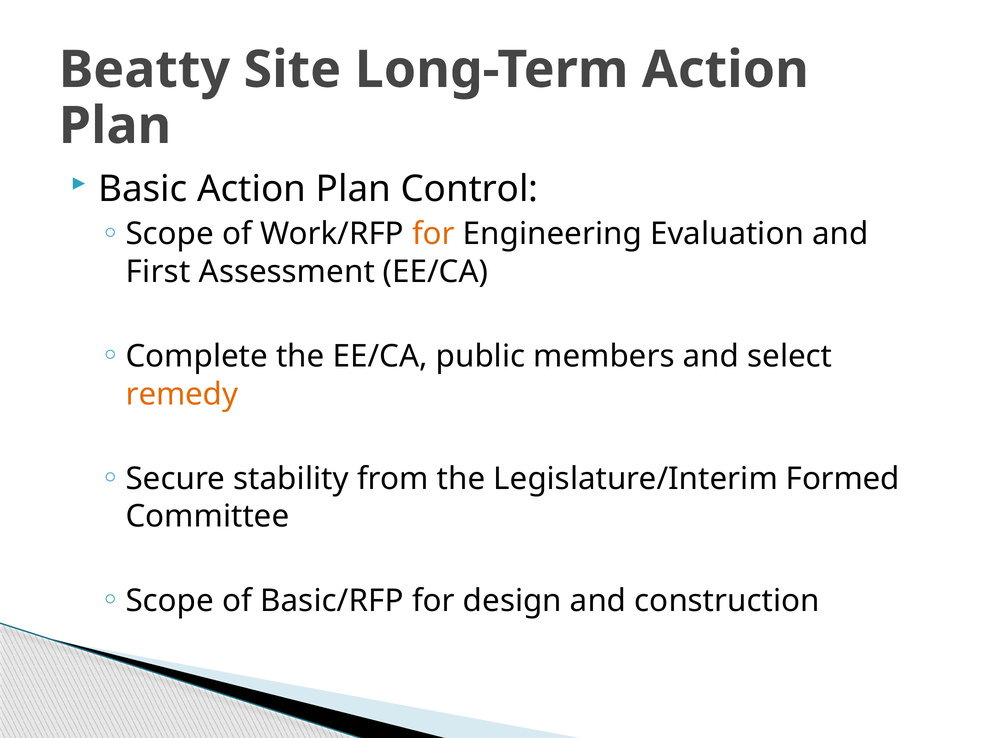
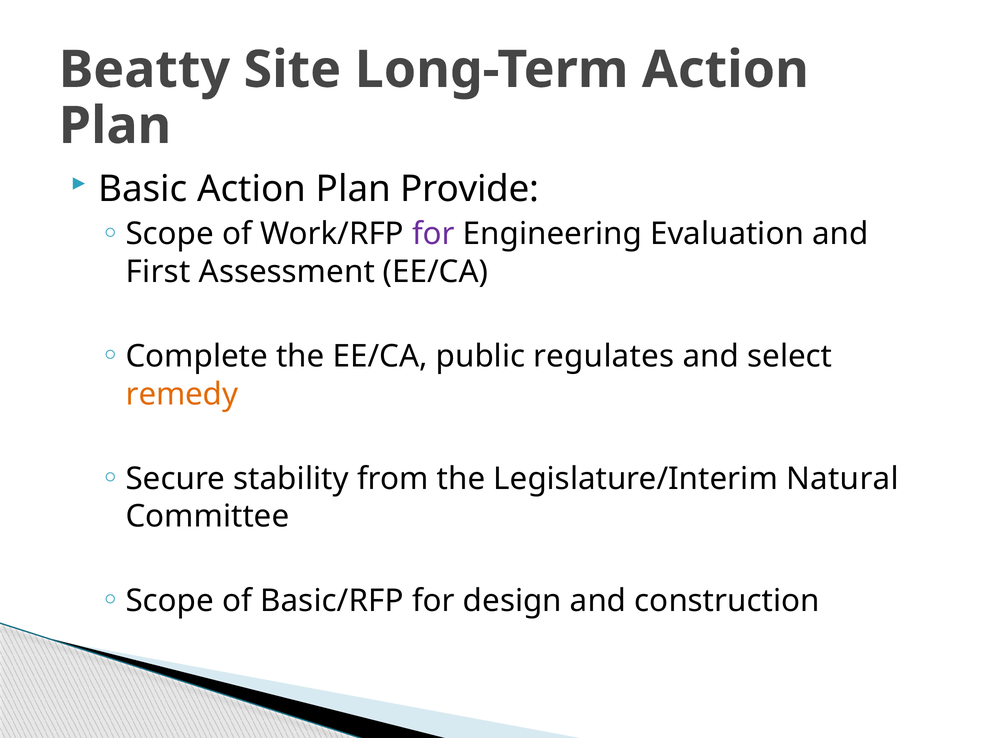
Control: Control -> Provide (470, 189)
for colour: orange -> purple (433, 234)
members: members -> regulates (604, 356)
Formed: Formed -> Natural (843, 478)
